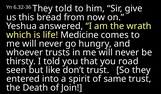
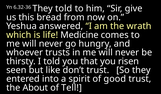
road: road -> risen (128, 61)
same: same -> good (115, 79)
Death: Death -> About (35, 88)
Join: Join -> Tell (72, 88)
